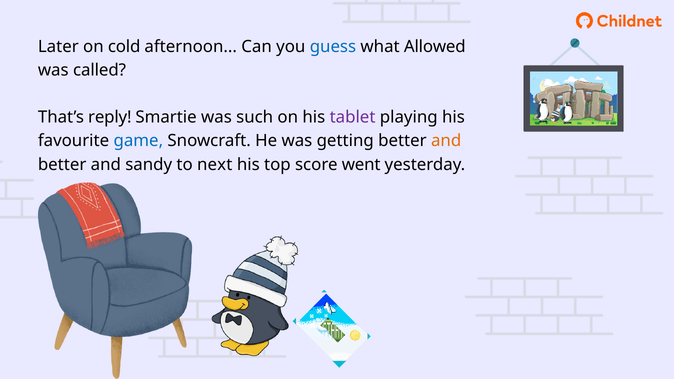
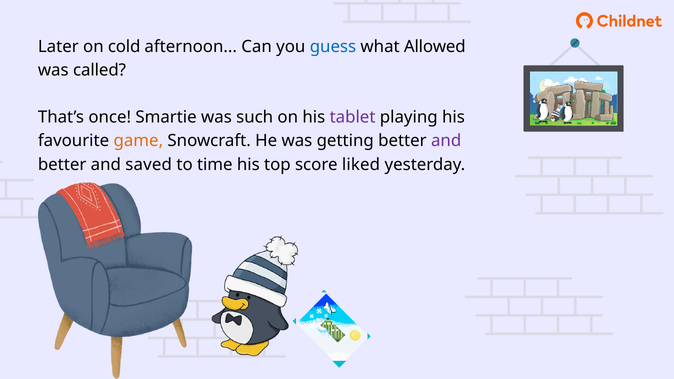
reply: reply -> once (110, 117)
game colour: blue -> orange (138, 141)
and colour: orange -> purple (446, 141)
sandy: sandy -> saved (149, 165)
next: next -> time (215, 165)
went: went -> liked (361, 165)
